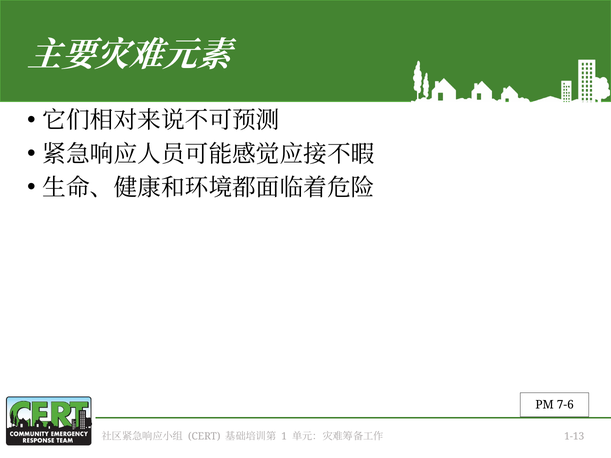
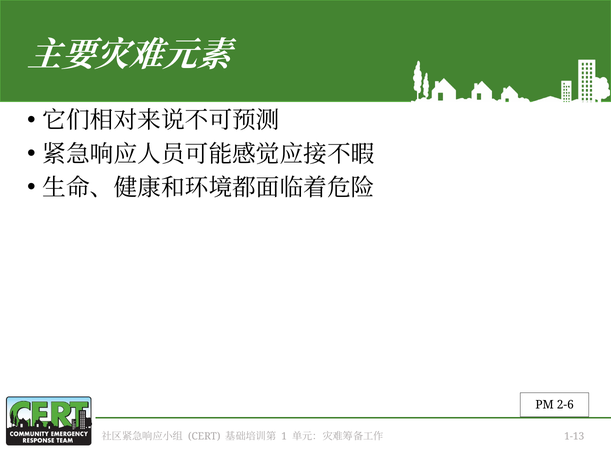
7-6: 7-6 -> 2-6 (565, 405)
